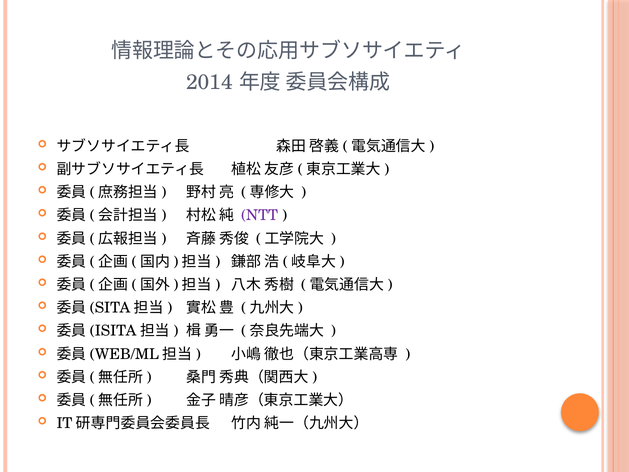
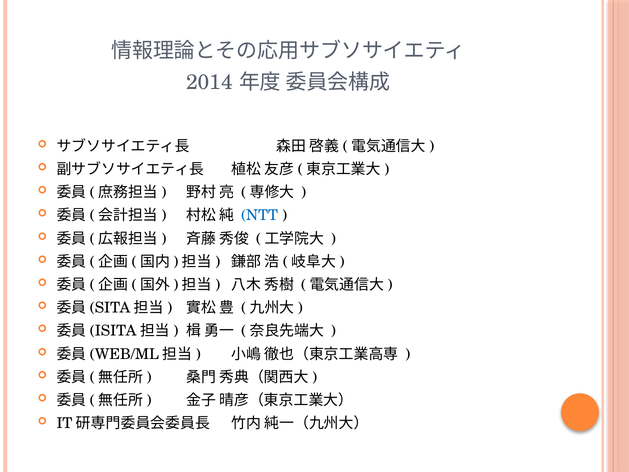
NTT colour: purple -> blue (260, 215)
